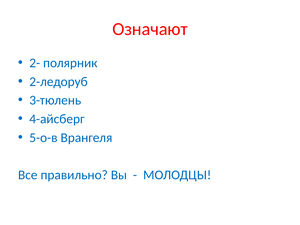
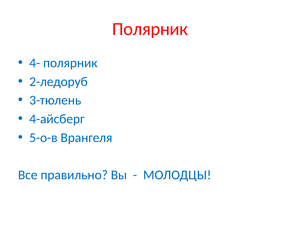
Означают: Означают -> Полярник (150, 29)
2-: 2- -> 4- (35, 63)
